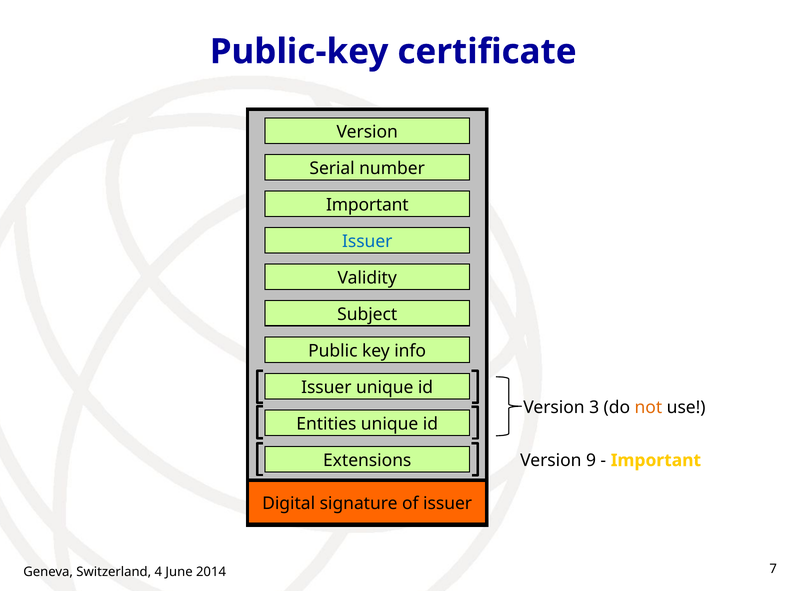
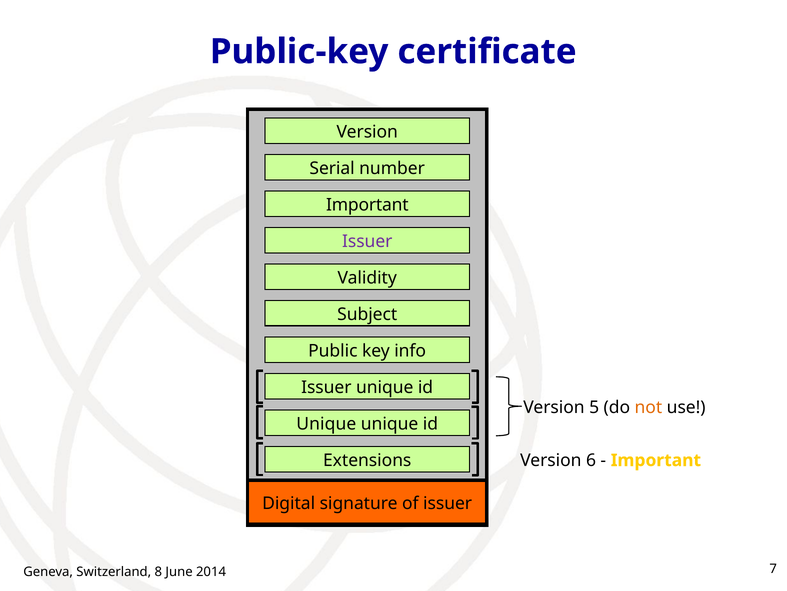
Issuer colour: blue -> purple (367, 241)
3: 3 -> 5 (594, 407)
Entities: Entities -> Unique (326, 423)
9: 9 -> 6 (591, 460)
4: 4 -> 8 (158, 571)
